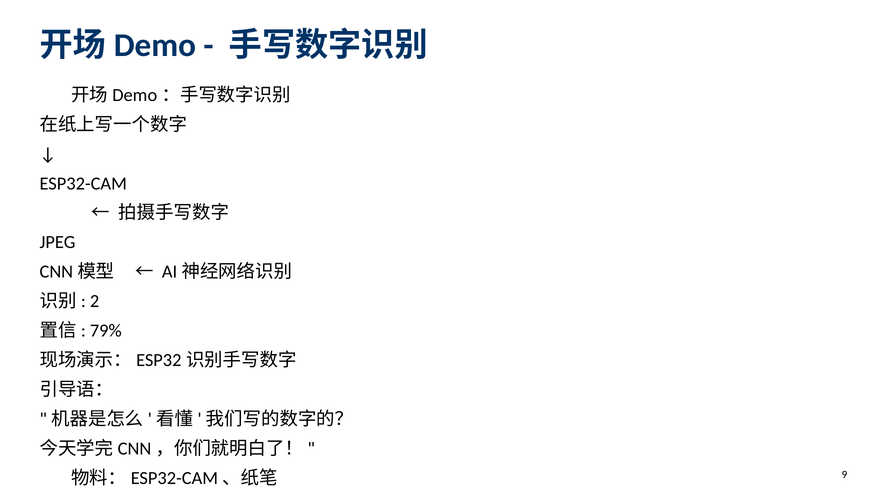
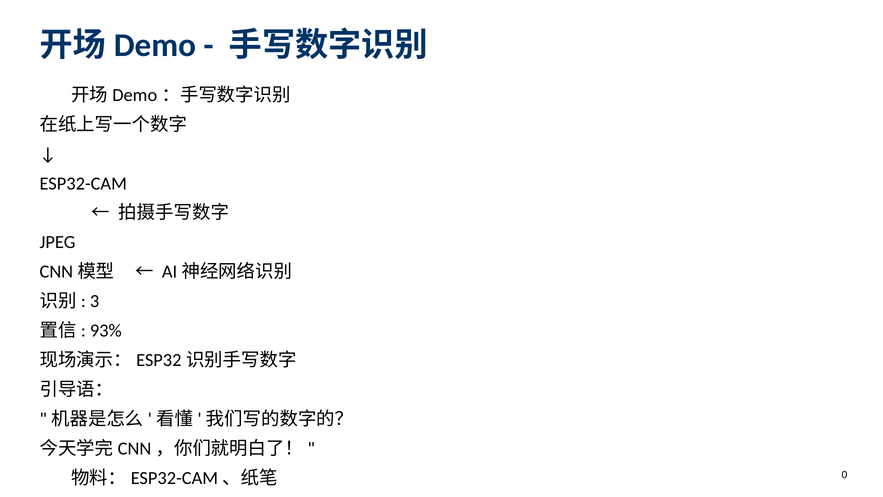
2: 2 -> 3 (95, 301)
79%: 79% -> 93% (106, 331)
9: 9 -> 0 (844, 474)
